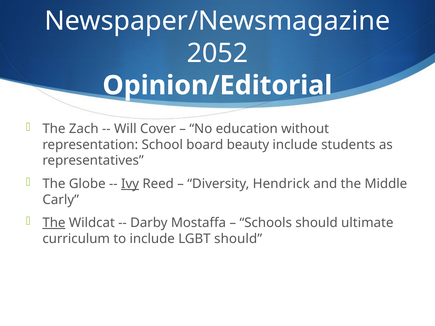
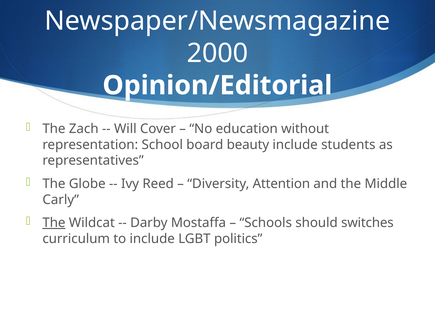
2052: 2052 -> 2000 (217, 53)
Ivy underline: present -> none (130, 184)
Hendrick: Hendrick -> Attention (281, 184)
ultimate: ultimate -> switches (367, 223)
LGBT should: should -> politics (238, 239)
